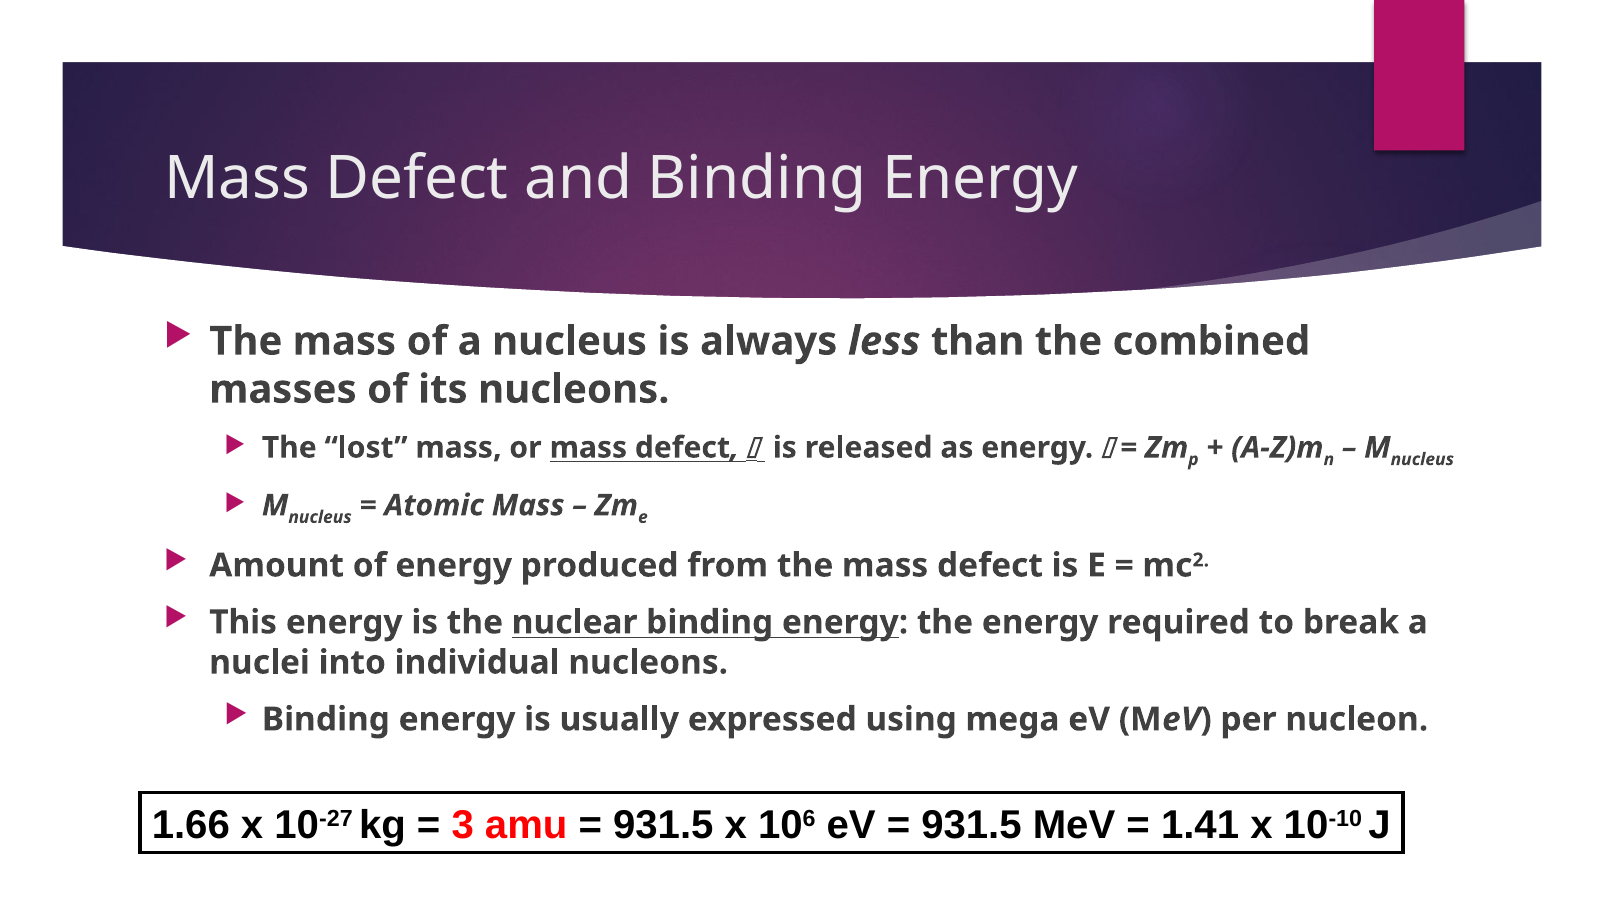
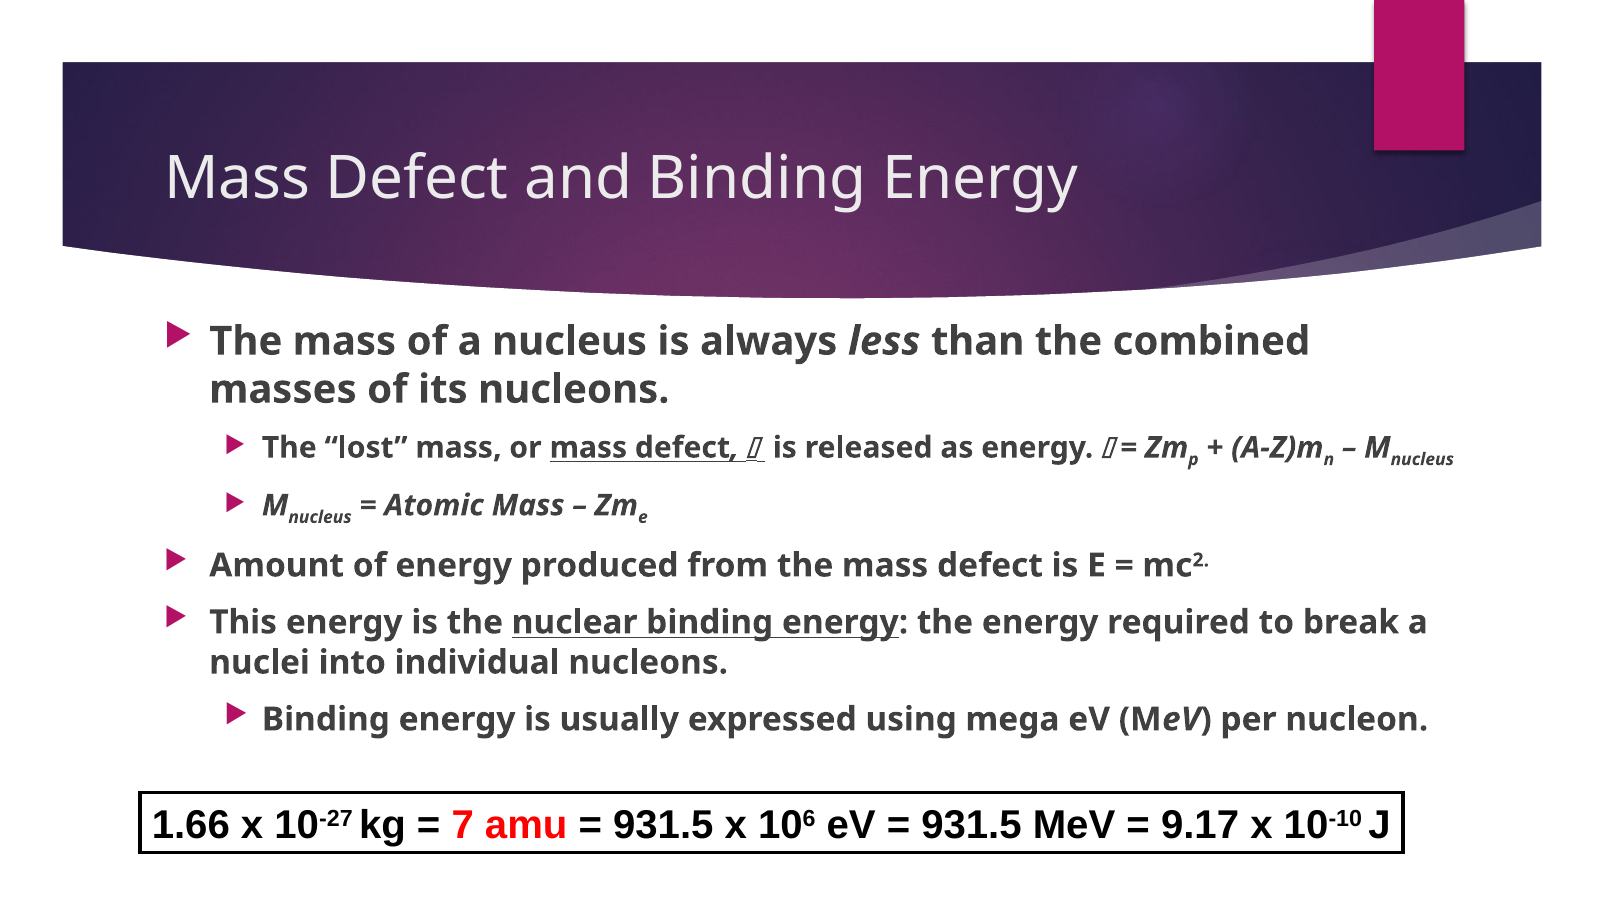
3: 3 -> 7 (463, 825)
1.41: 1.41 -> 9.17 (1200, 825)
